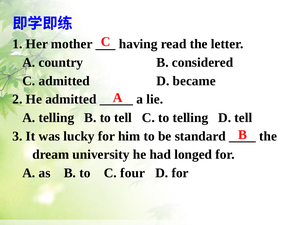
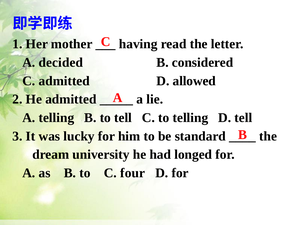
country: country -> decided (61, 62)
became: became -> allowed (194, 81)
